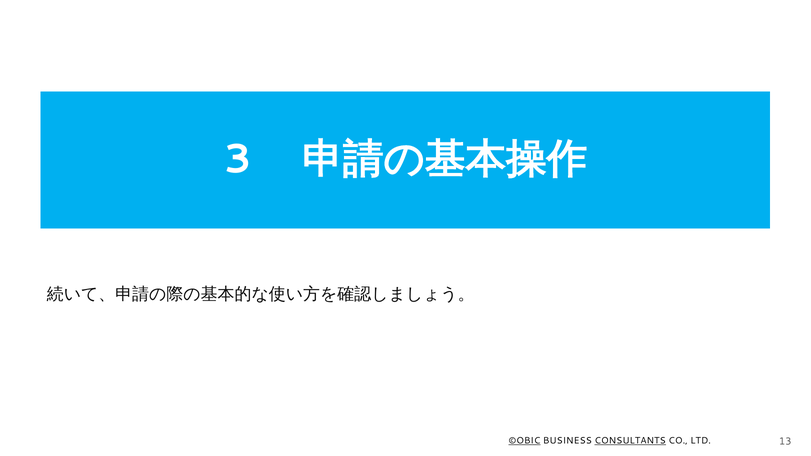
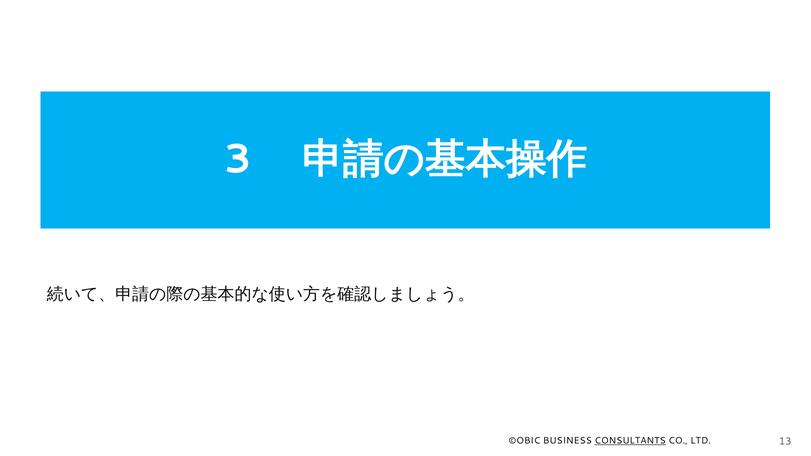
©OBIC underline: present -> none (524, 441)
